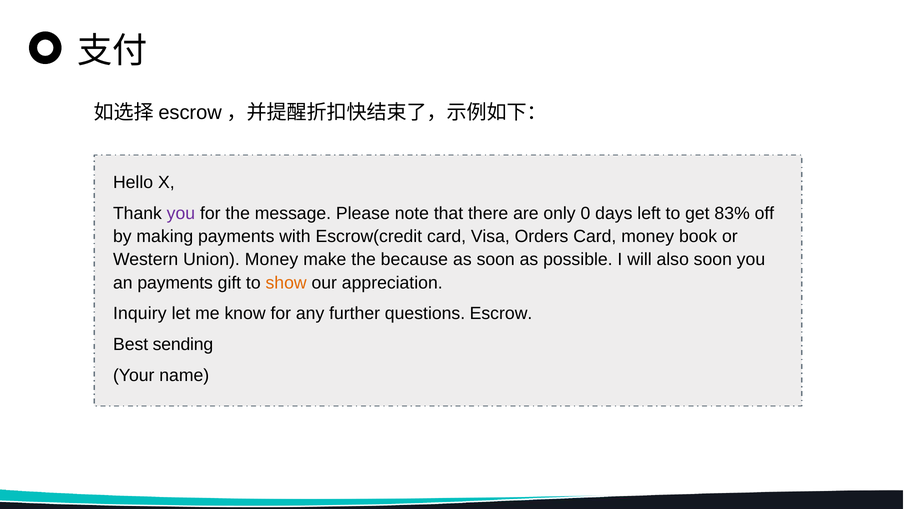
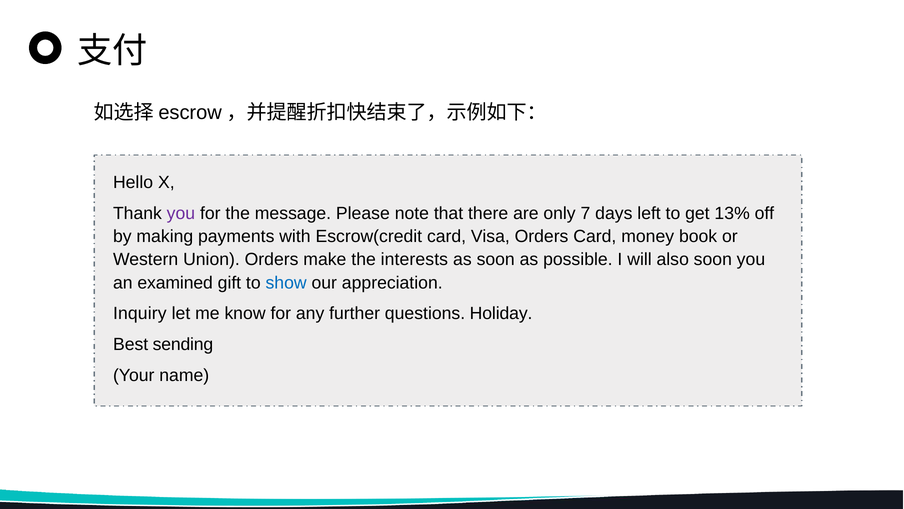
0: 0 -> 7 (585, 213)
83%: 83% -> 13% (732, 213)
Union Money: Money -> Orders (272, 259)
because: because -> interests (414, 259)
an payments: payments -> examined (175, 283)
show colour: orange -> blue (286, 283)
Escrow: Escrow -> Holiday (501, 313)
